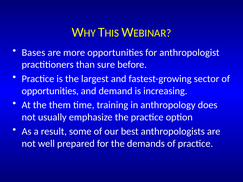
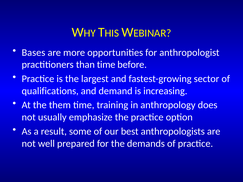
than sure: sure -> time (106, 65)
opportunities: opportunities -> qualifications (50, 91)
